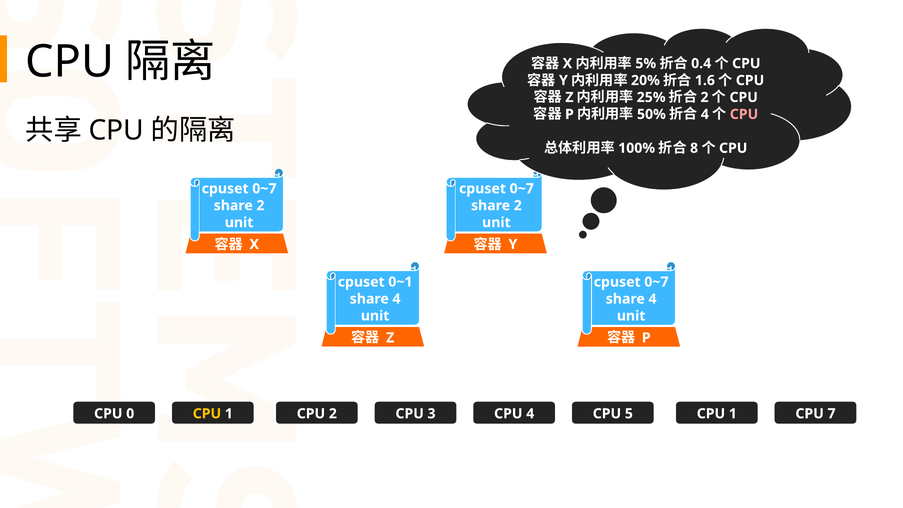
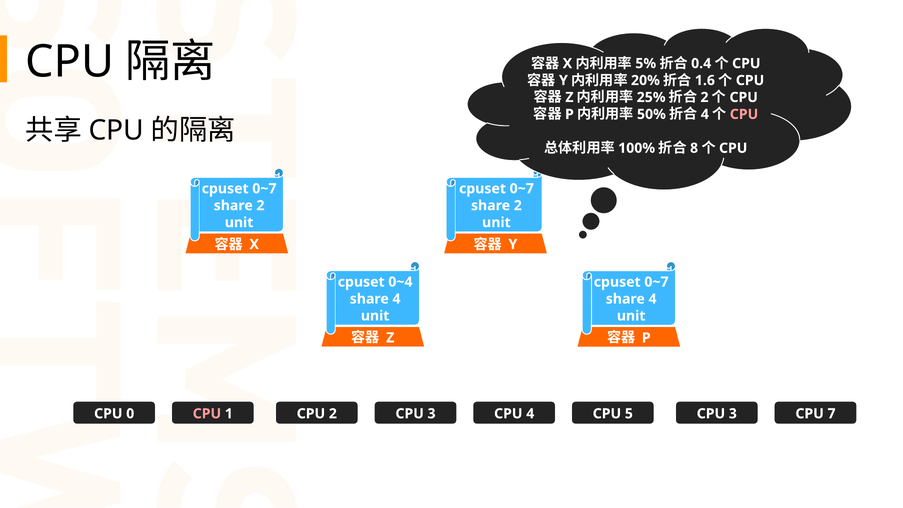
0~1: 0~1 -> 0~4 (400, 282)
CPU colour: yellow -> pink (207, 414)
5 CPU 1: 1 -> 3 (733, 414)
